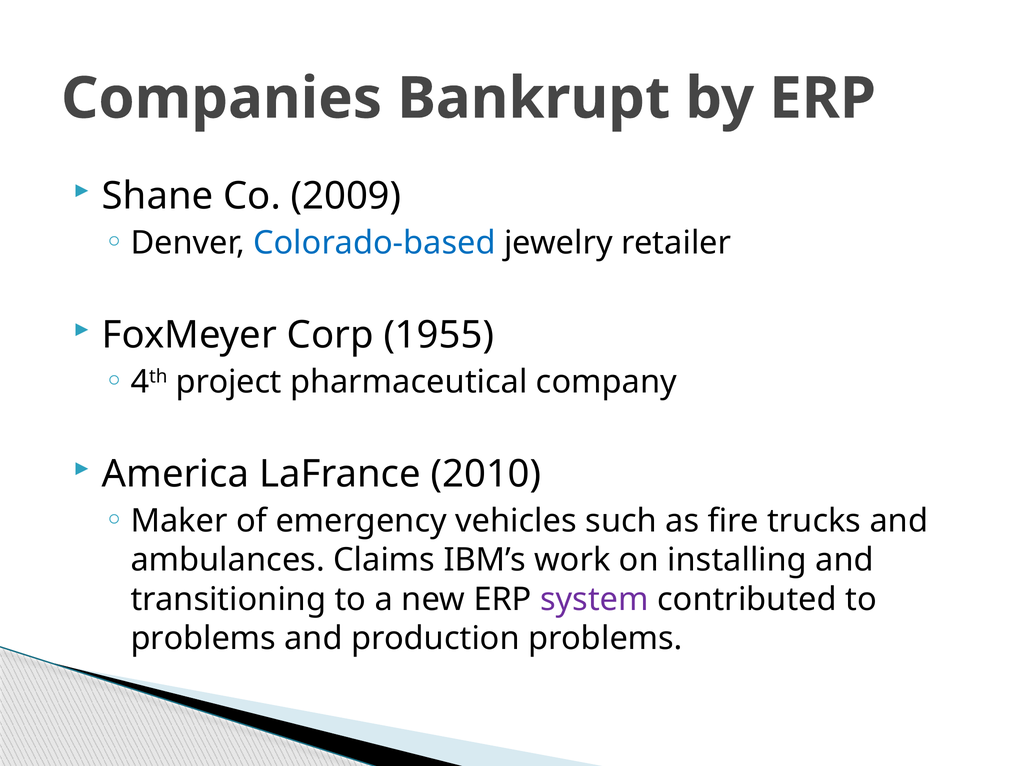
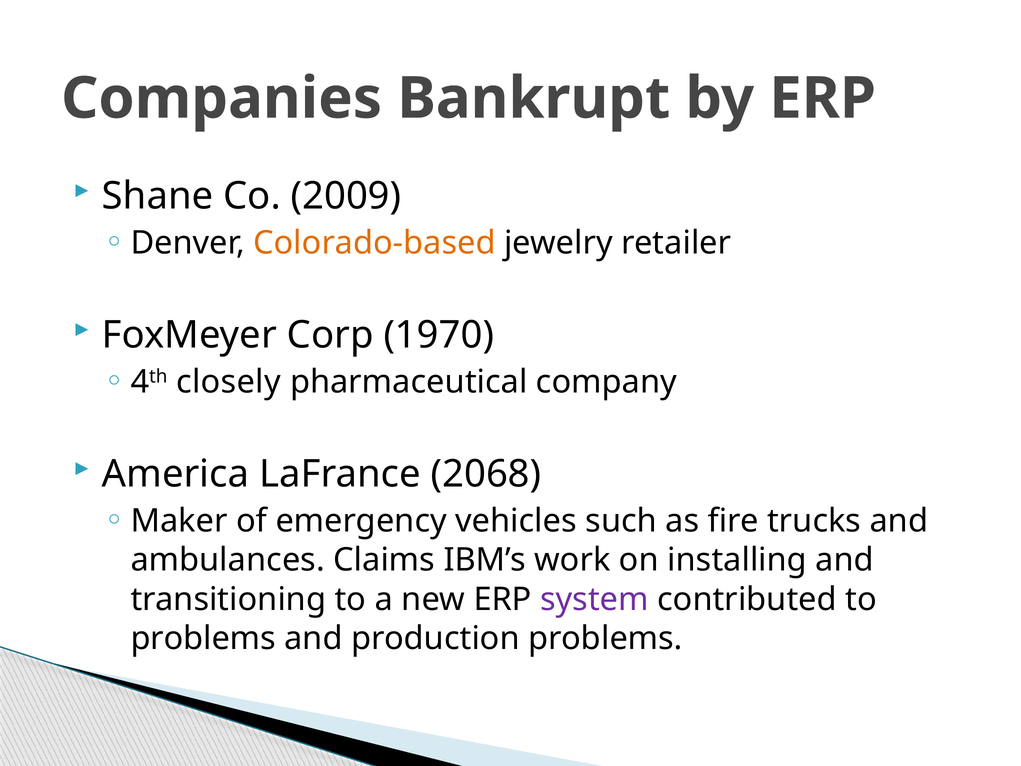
Colorado-based colour: blue -> orange (374, 243)
1955: 1955 -> 1970 (439, 335)
project: project -> closely (228, 382)
2010: 2010 -> 2068 (486, 474)
